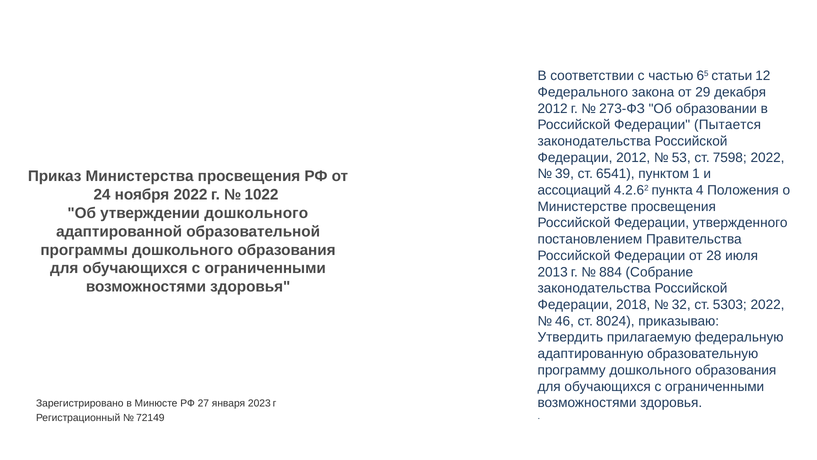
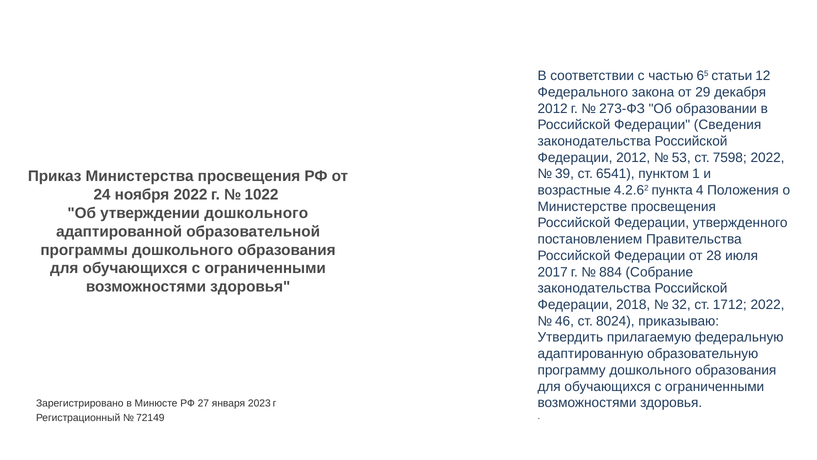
Пытается: Пытается -> Сведения (728, 125)
ассоциаций: ассоциаций -> возрастные (574, 190)
2013: 2013 -> 2017 (553, 272)
5303: 5303 -> 1712 (730, 304)
